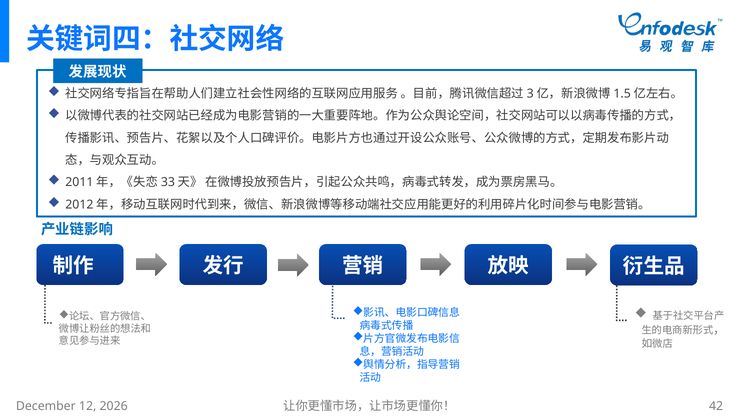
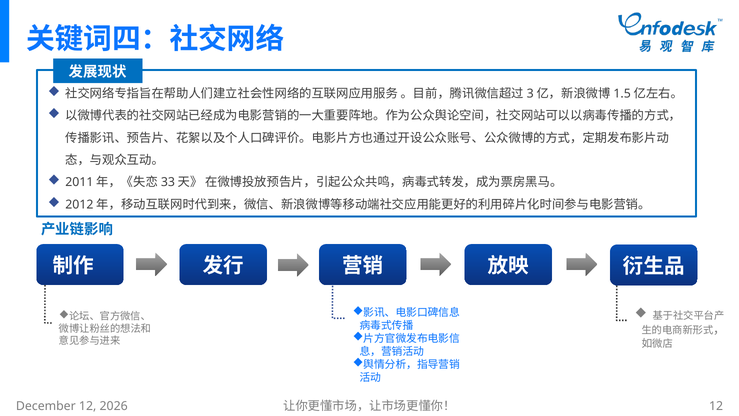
42: 42 -> 12 (716, 406)
